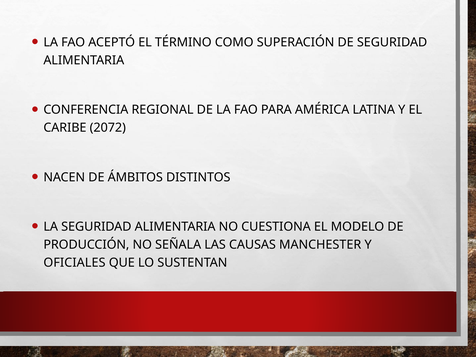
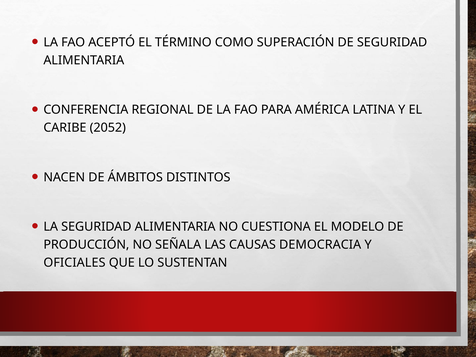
2072: 2072 -> 2052 (108, 128)
MANCHESTER: MANCHESTER -> DEMOCRACIA (320, 245)
